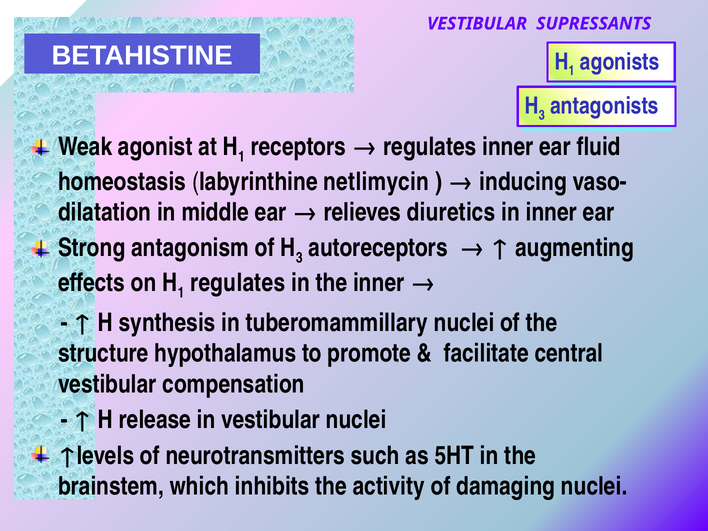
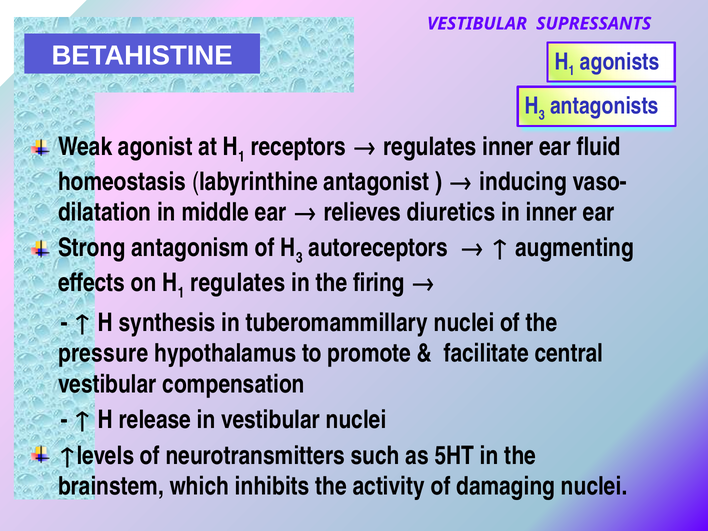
netlimycin: netlimycin -> antagonist (376, 182)
the inner: inner -> firing (379, 283)
structure: structure -> pressure (103, 354)
